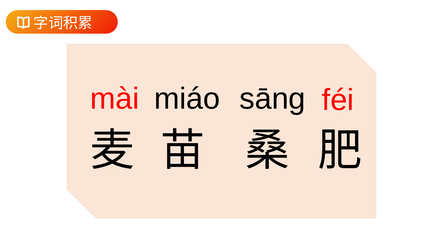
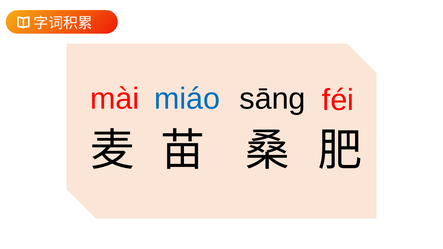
miáo colour: black -> blue (187, 99)
